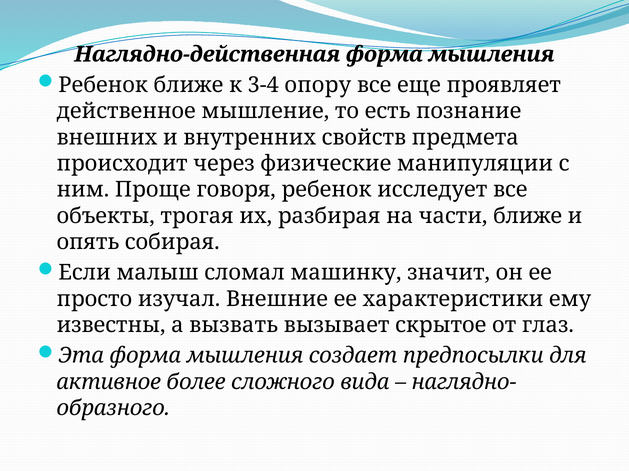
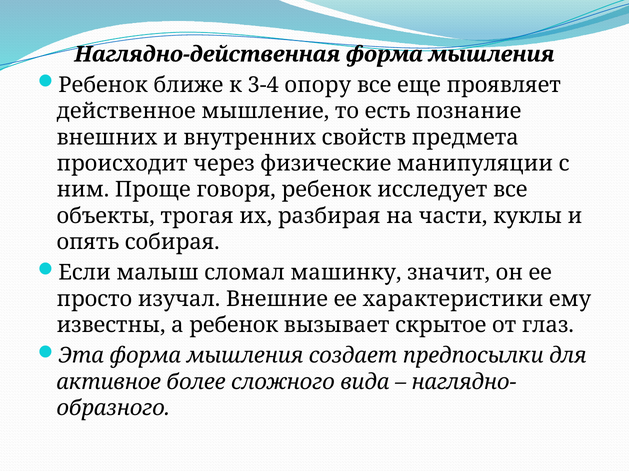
части ближе: ближе -> куклы (528, 216)
а вызвать: вызвать -> ребенок (234, 325)
